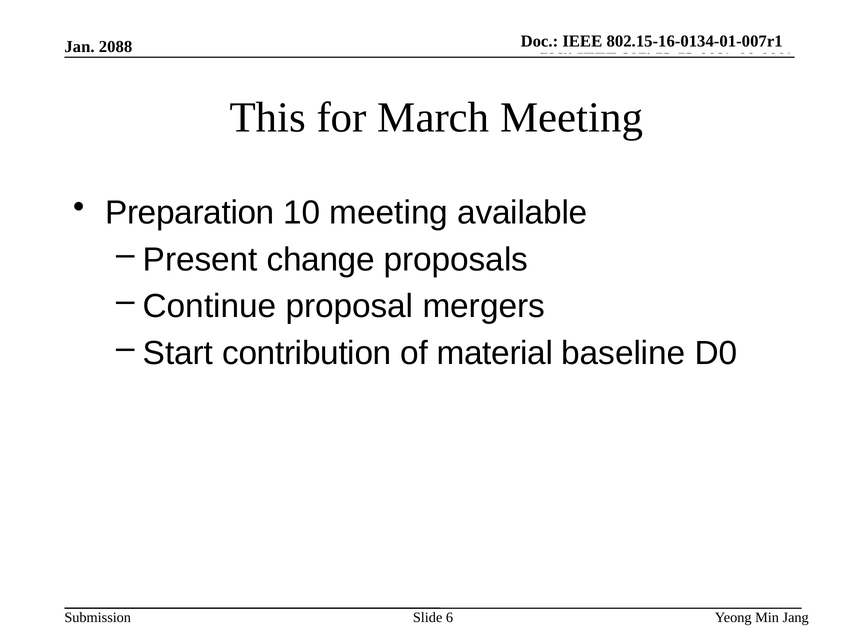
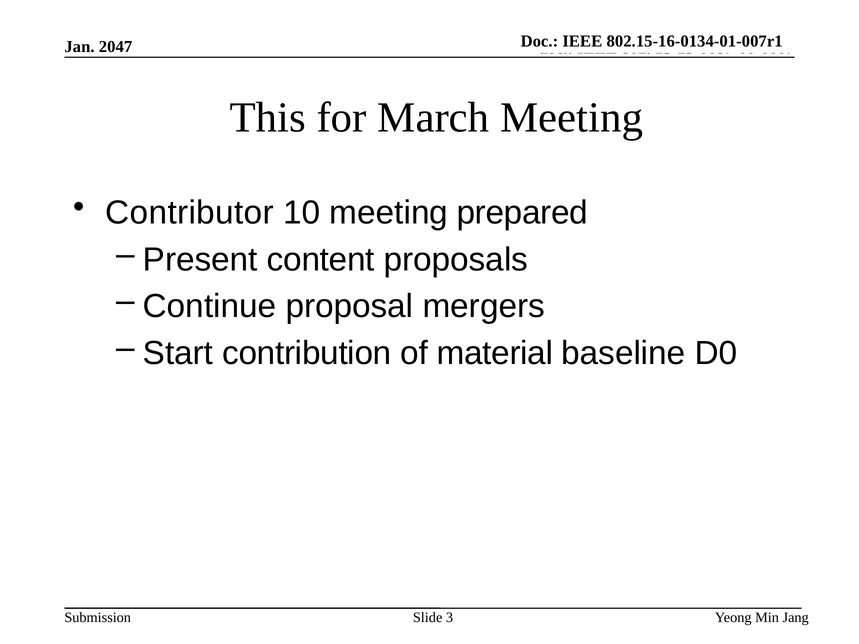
2088: 2088 -> 2047 (116, 47)
Preparation: Preparation -> Contributor (189, 213)
available: available -> prepared (522, 213)
change: change -> content (321, 260)
6: 6 -> 3 (450, 618)
